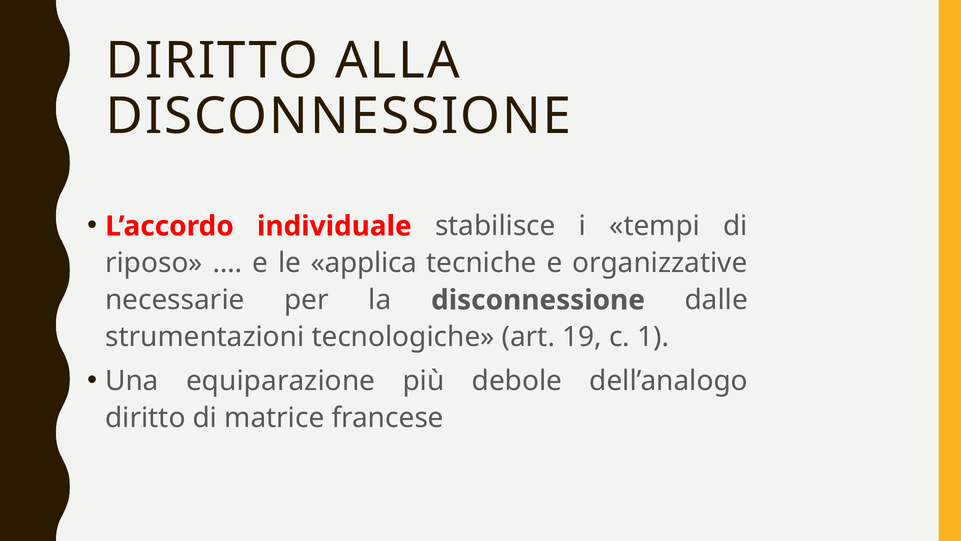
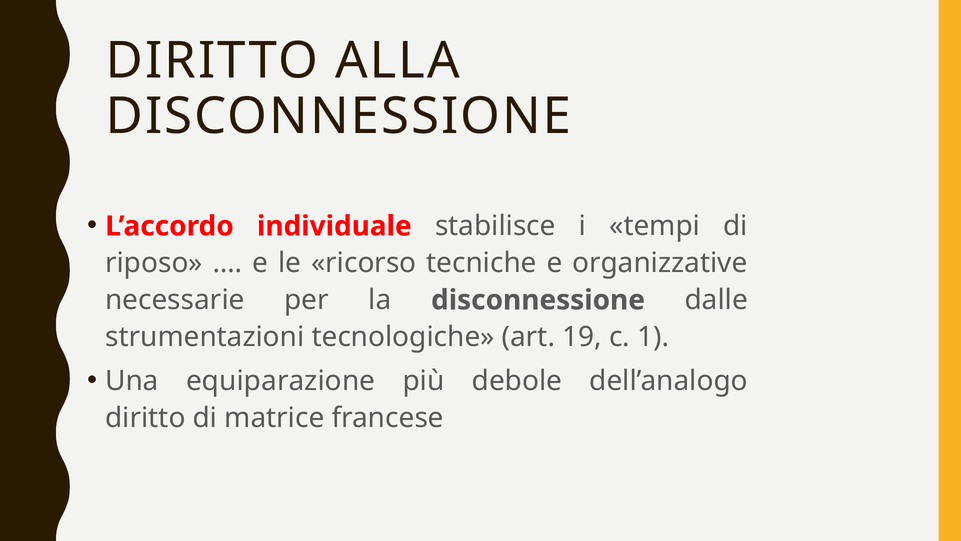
applica: applica -> ricorso (364, 263)
